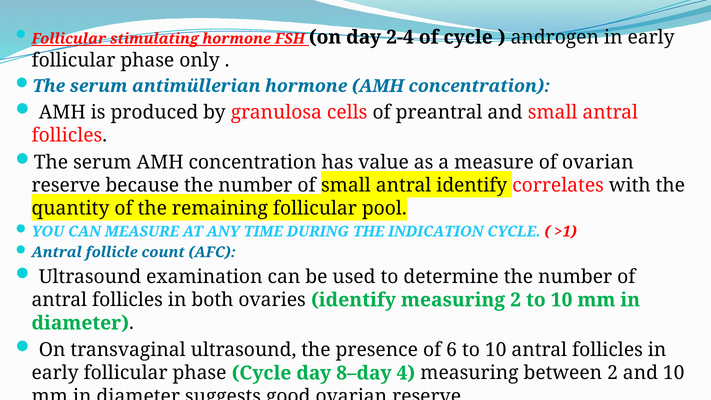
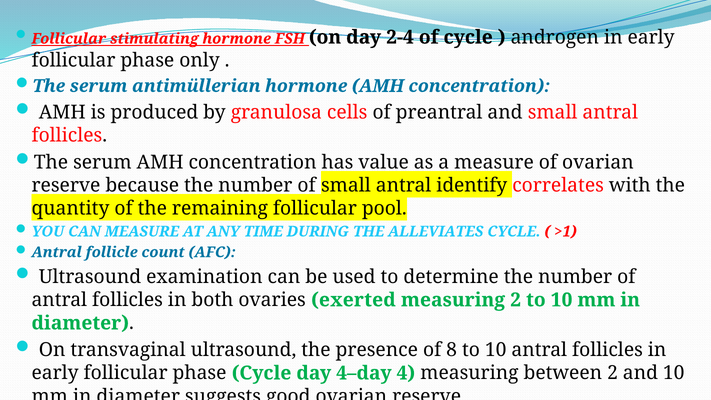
INDICATION: INDICATION -> ALLEVIATES (436, 231)
ovaries identify: identify -> exerted (353, 300)
6: 6 -> 8 (452, 350)
8–day: 8–day -> 4–day (364, 373)
